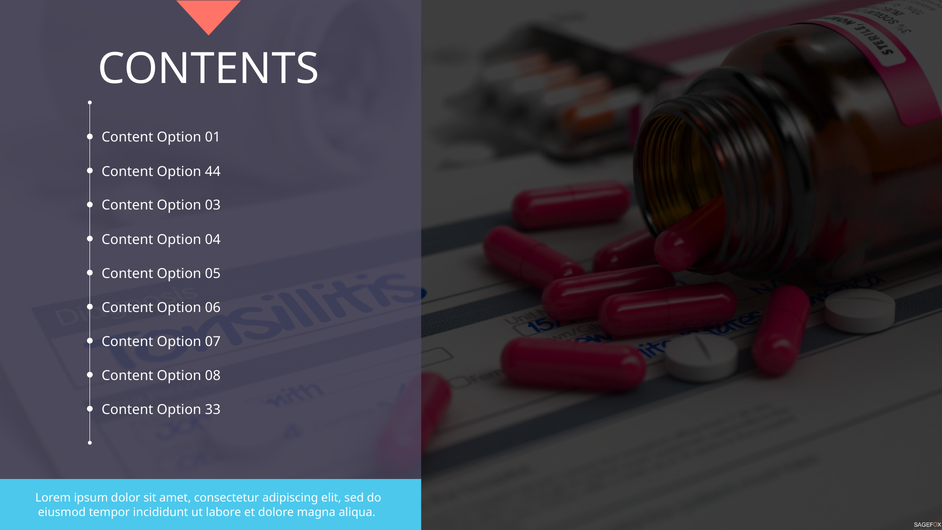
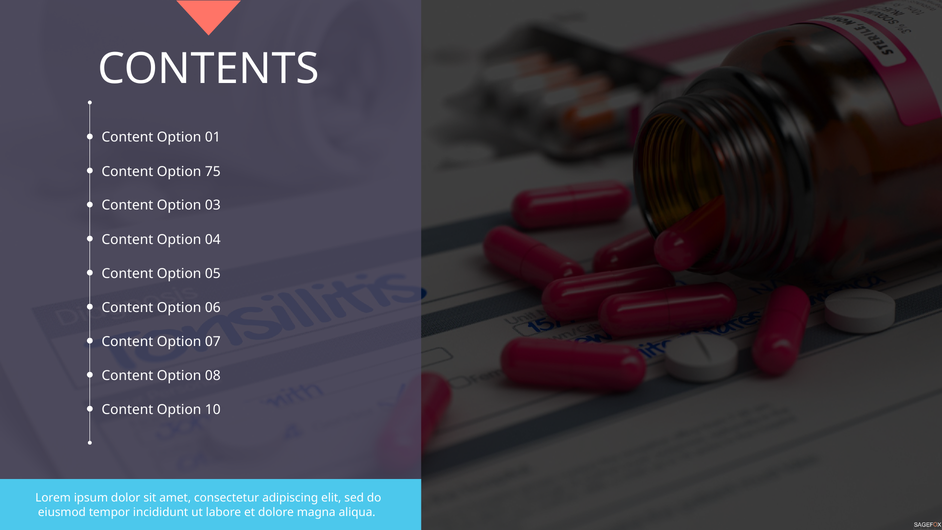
44: 44 -> 75 (213, 171)
33: 33 -> 10 (213, 409)
